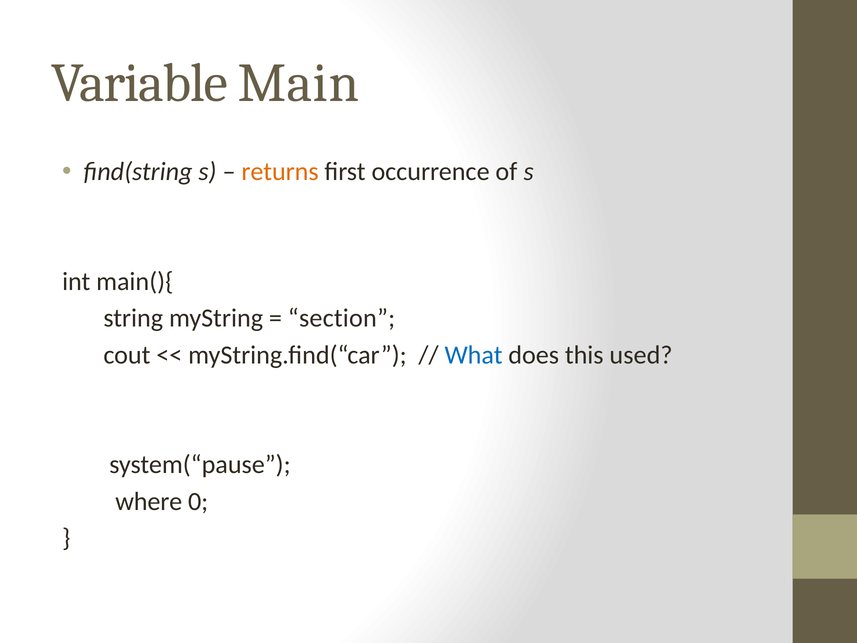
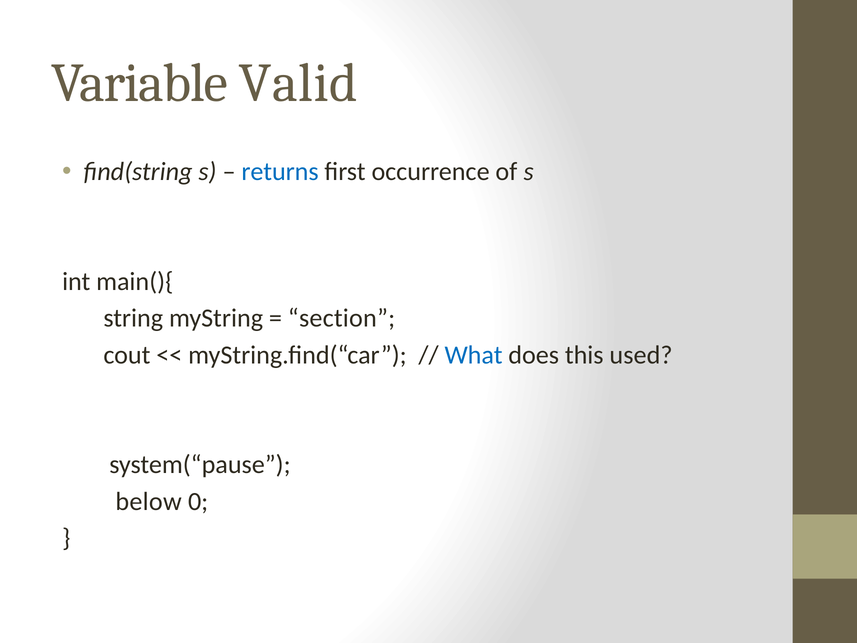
Main: Main -> Valid (298, 83)
returns colour: orange -> blue (280, 172)
where: where -> below (149, 501)
